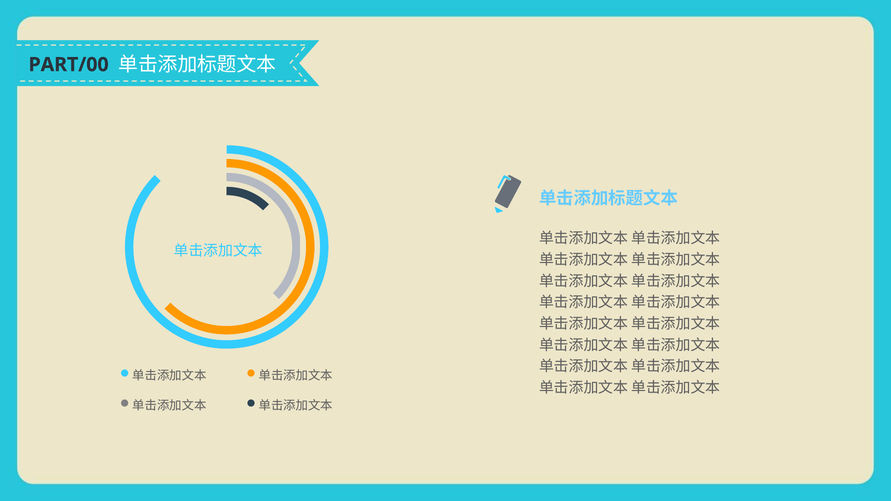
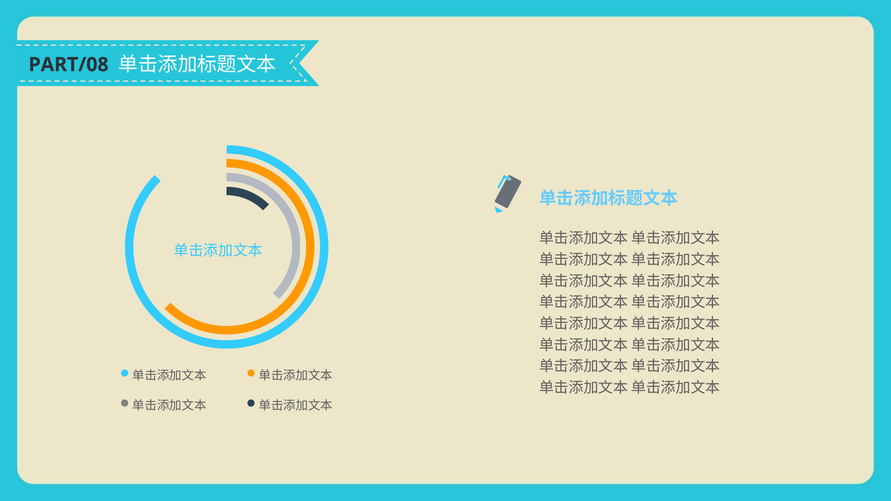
PART/00: PART/00 -> PART/08 (69, 65)
